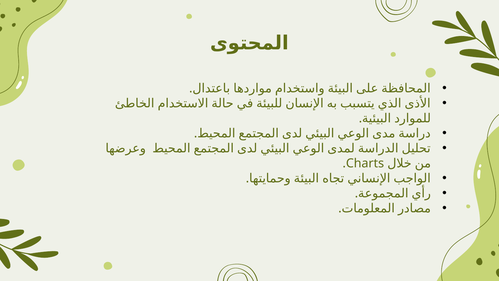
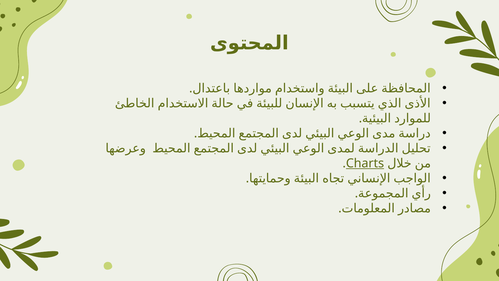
Charts underline: none -> present (365, 163)
